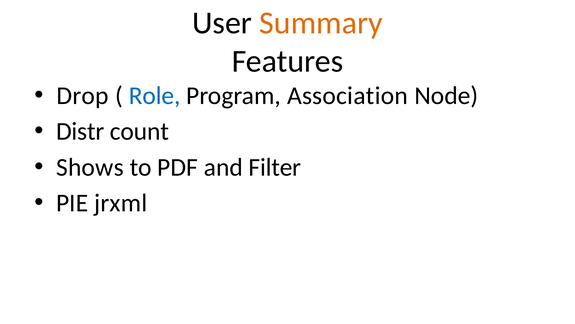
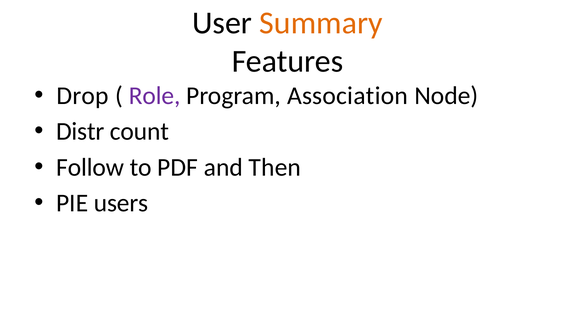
Role colour: blue -> purple (155, 95)
Shows: Shows -> Follow (90, 167)
Filter: Filter -> Then (275, 167)
jrxml: jrxml -> users (121, 203)
